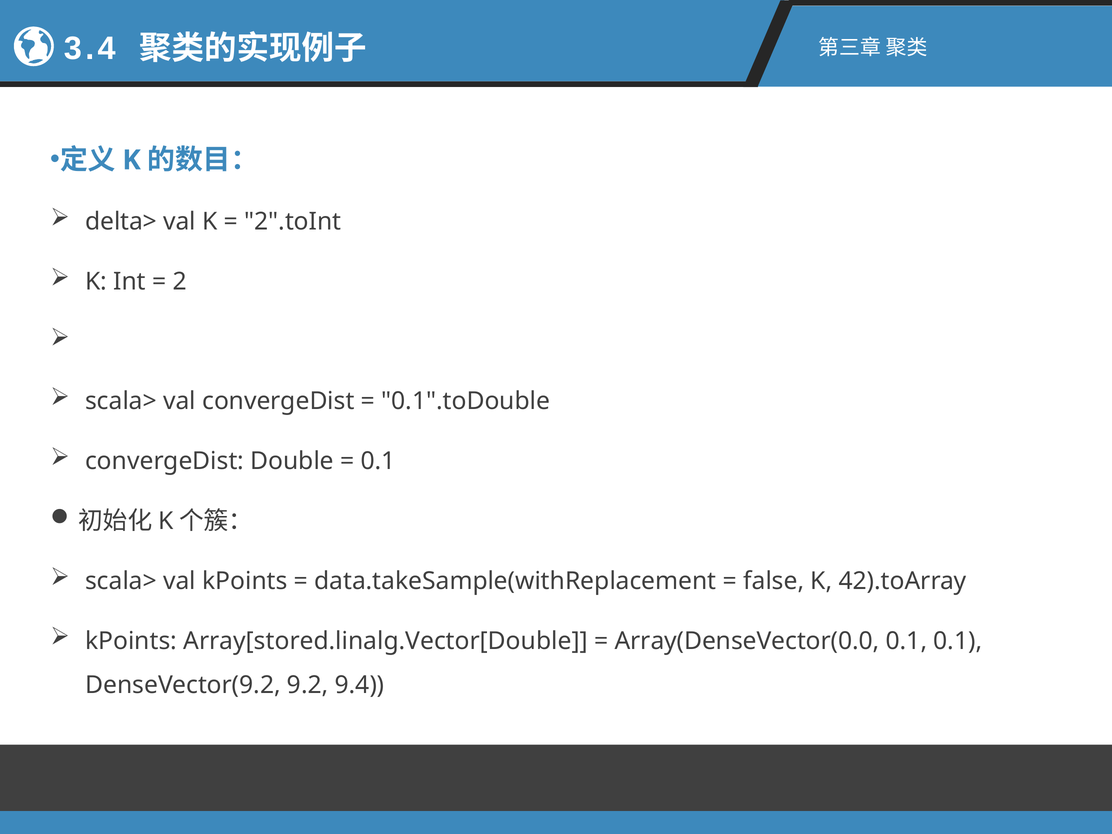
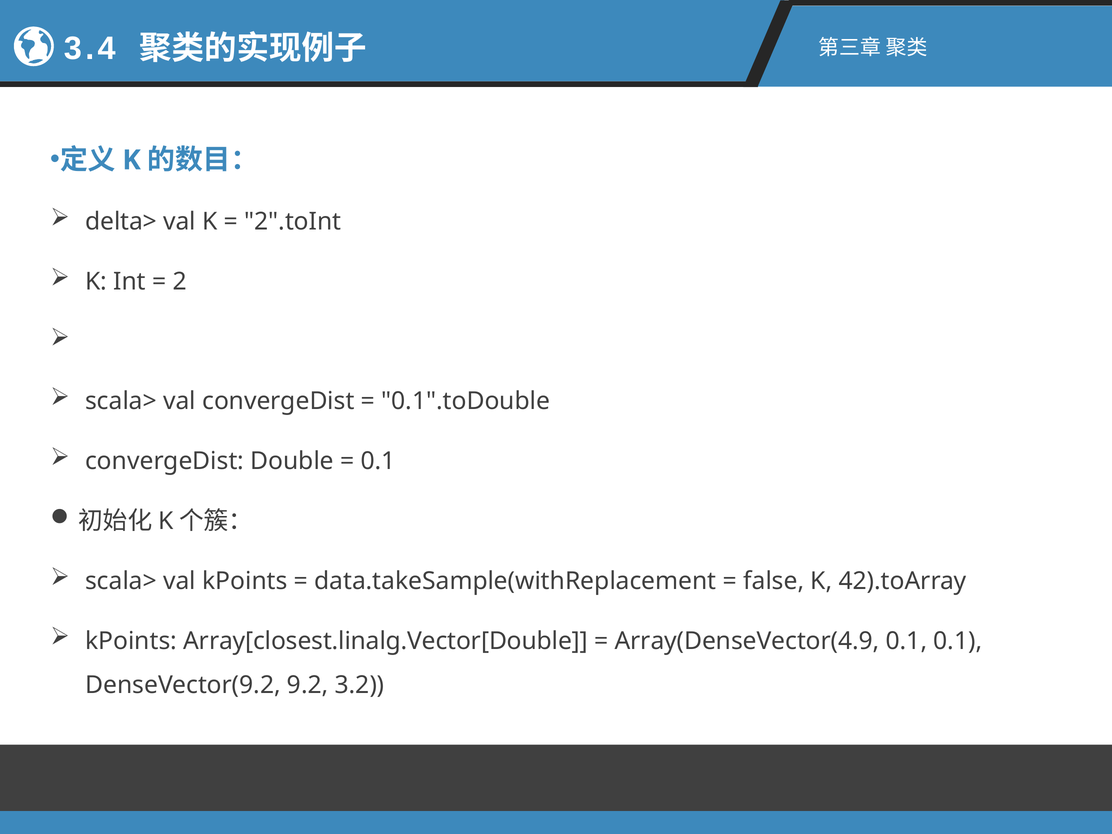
Array[stored.linalg.Vector[Double: Array[stored.linalg.Vector[Double -> Array[closest.linalg.Vector[Double (386, 641)
Array(DenseVector(0.0: Array(DenseVector(0.0 -> Array(DenseVector(4.9 (747, 641)
9.4: 9.4 -> 3.2 (360, 685)
